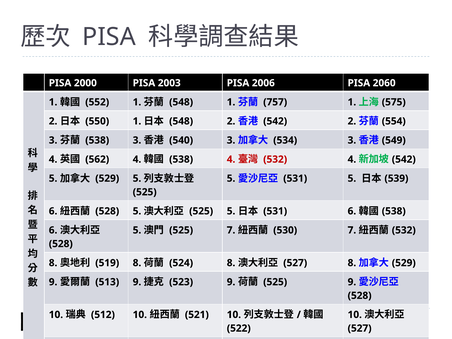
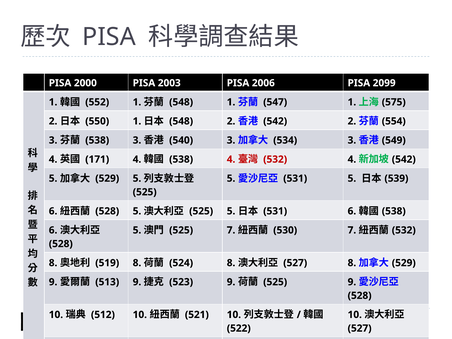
2060: 2060 -> 2099 (384, 83)
757: 757 -> 547 (275, 102)
562: 562 -> 171 (97, 159)
